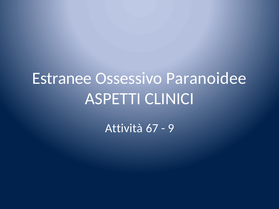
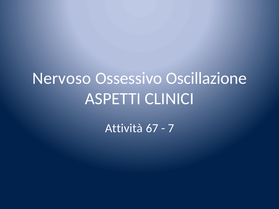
Estranee: Estranee -> Nervoso (62, 78)
Paranoidee: Paranoidee -> Oscillazione (206, 78)
9: 9 -> 7 (171, 128)
